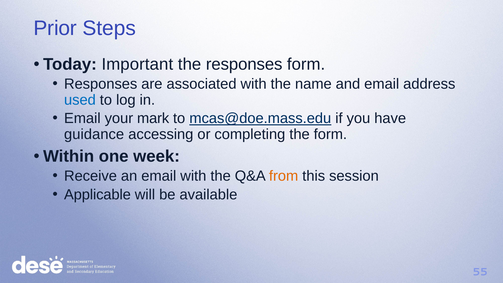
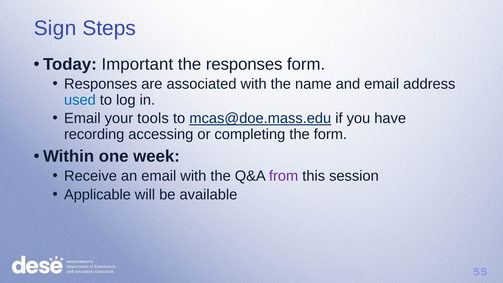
Prior: Prior -> Sign (55, 28)
mark: mark -> tools (153, 118)
guidance: guidance -> recording (94, 134)
from colour: orange -> purple (284, 176)
